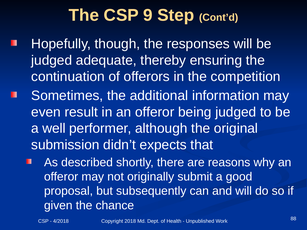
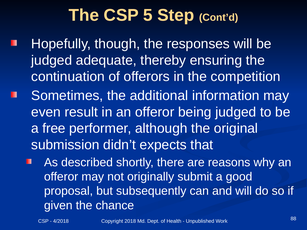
9: 9 -> 5 (148, 15)
well: well -> free (54, 129)
